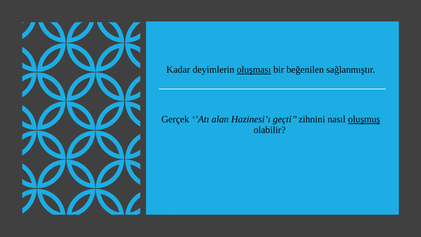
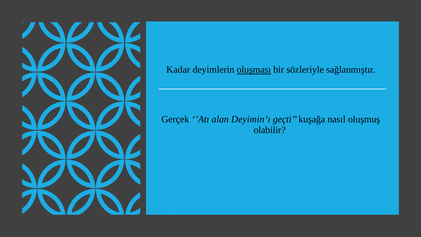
beğenilen: beğenilen -> sözleriyle (305, 70)
Hazinesi’ı: Hazinesi’ı -> Deyimin’ı (251, 119)
zihnini: zihnini -> kuşağa (312, 119)
oluşmuş underline: present -> none (364, 119)
